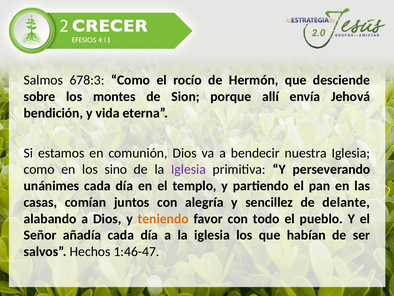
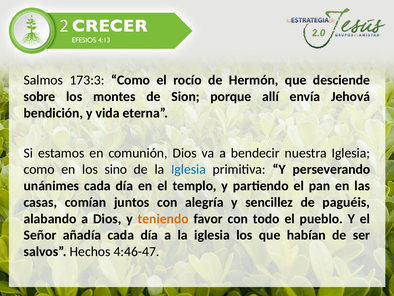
678:3: 678:3 -> 173:3 (87, 80)
Iglesia colour: purple -> blue (188, 169)
delante: delante -> paguéis (346, 202)
1:46-47: 1:46-47 -> 4:46-47 (137, 251)
